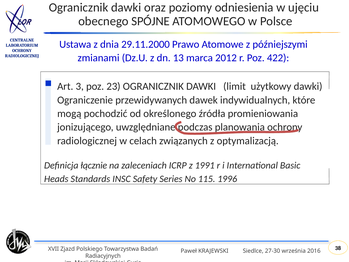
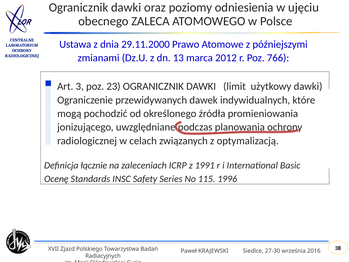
SPÓJNE: SPÓJNE -> ZALECA (151, 21)
422: 422 -> 766 (278, 58)
Heads: Heads -> Ocenę (56, 179)
